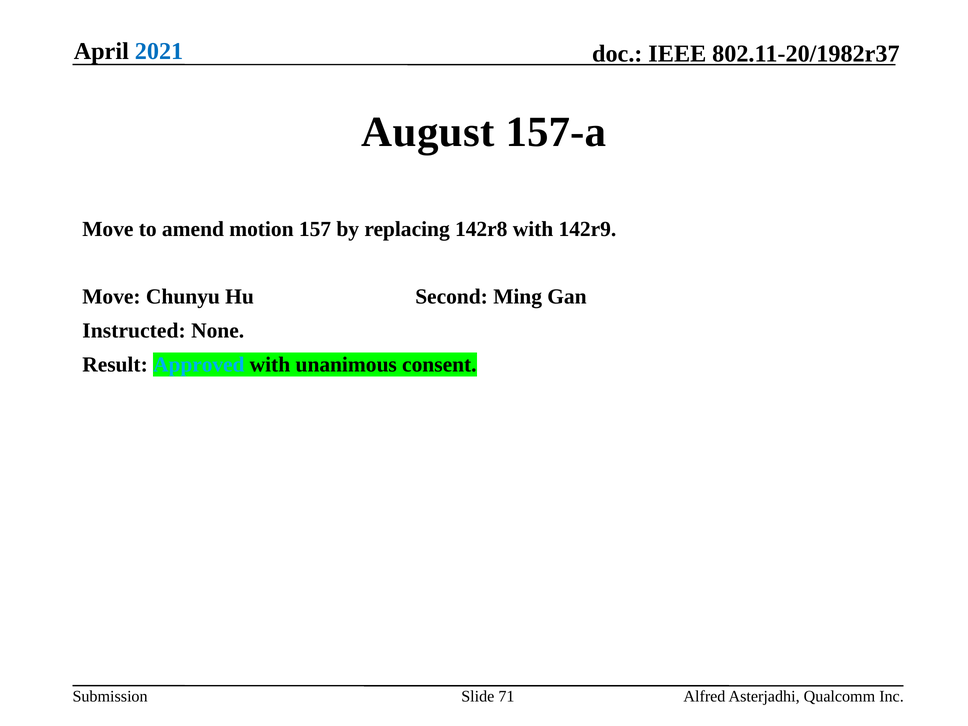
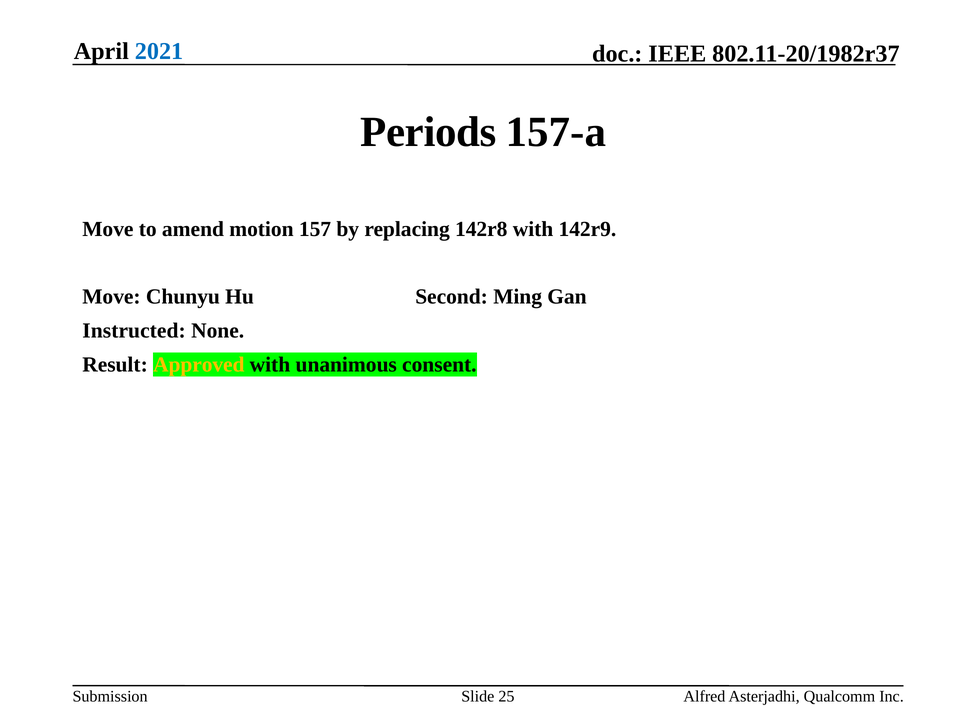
August: August -> Periods (428, 132)
Approved colour: light blue -> yellow (199, 365)
71: 71 -> 25 (506, 696)
